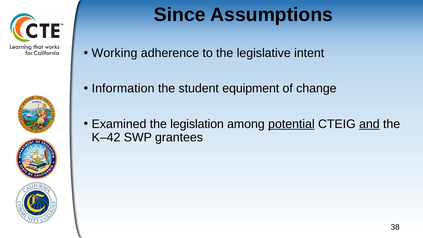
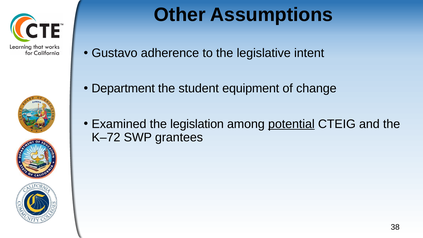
Since: Since -> Other (180, 15)
Working: Working -> Gustavo (115, 53)
Information: Information -> Department (123, 89)
and underline: present -> none (369, 124)
K–42: K–42 -> K–72 (106, 137)
